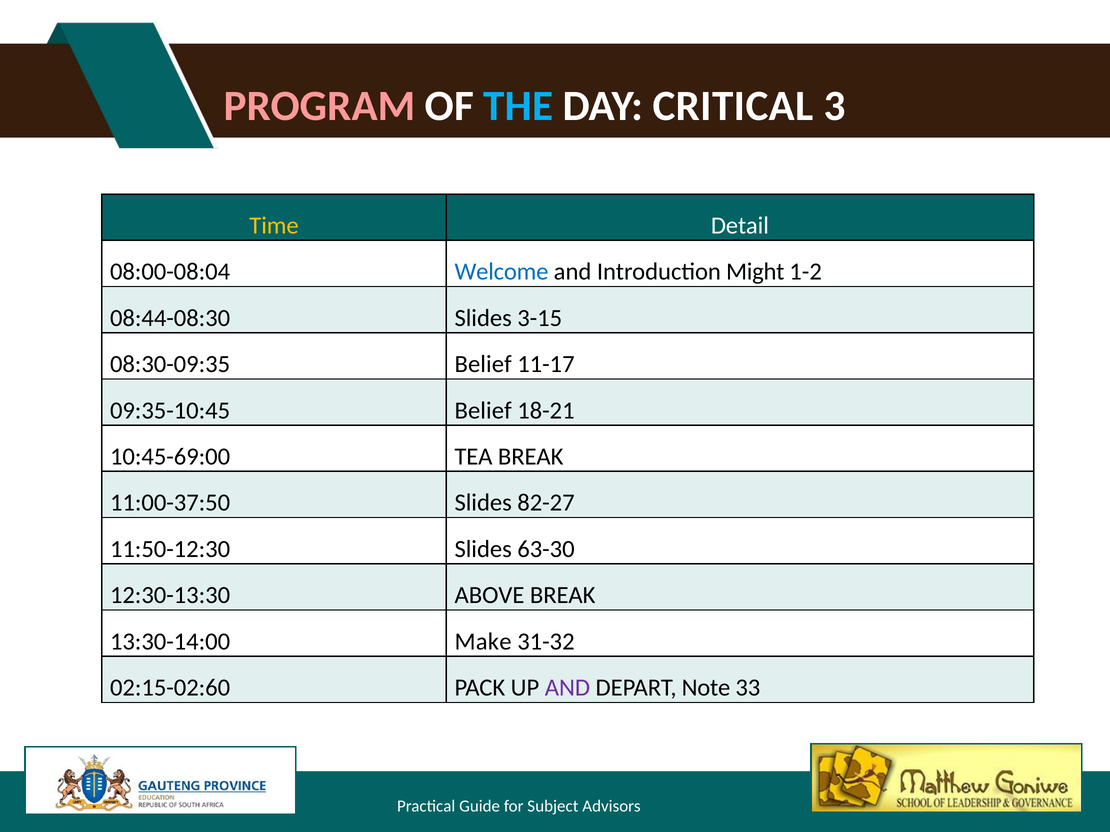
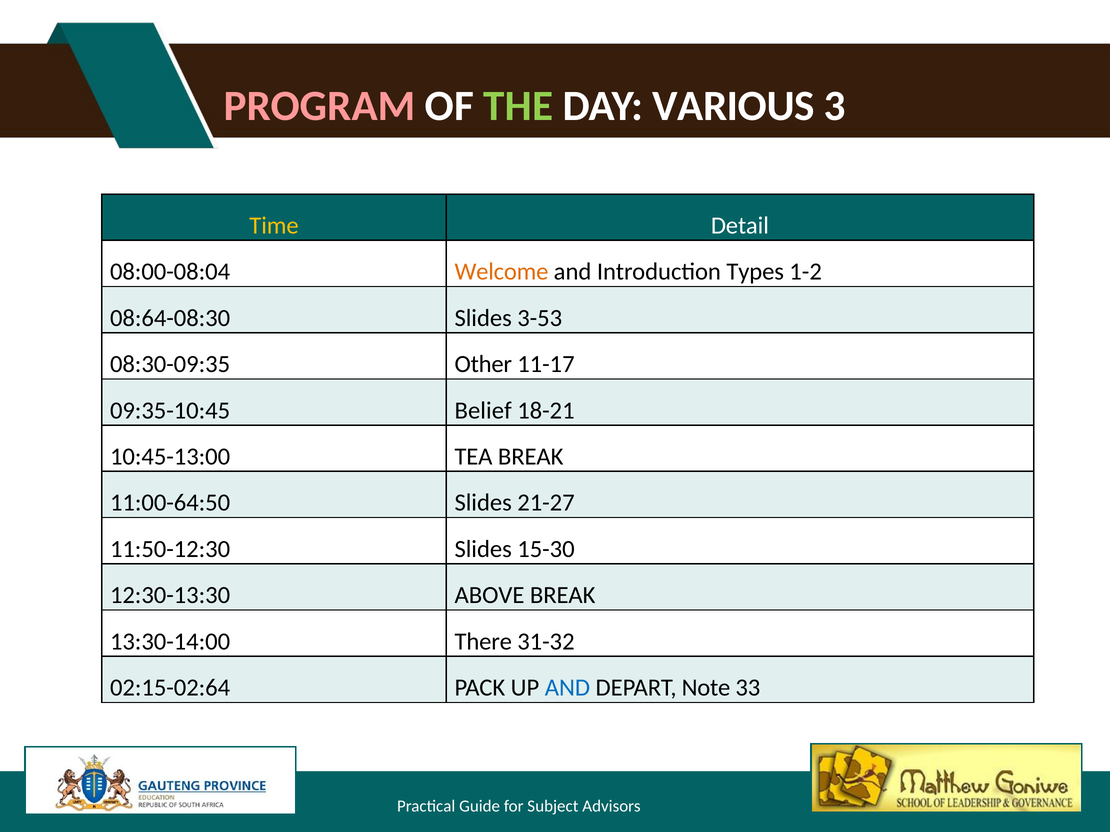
THE colour: light blue -> light green (518, 106)
CRITICAL: CRITICAL -> VARIOUS (733, 106)
Welcome colour: blue -> orange (501, 272)
Might: Might -> Types (755, 272)
08:44-08:30: 08:44-08:30 -> 08:64-08:30 (170, 318)
3-15: 3-15 -> 3-53 (540, 318)
08:30-09:35 Belief: Belief -> Other (483, 364)
10:45-69:00: 10:45-69:00 -> 10:45-13:00 (170, 457)
11:00-37:50: 11:00-37:50 -> 11:00-64:50 (170, 503)
82-27: 82-27 -> 21-27 (546, 503)
63-30: 63-30 -> 15-30 (546, 549)
Make: Make -> There (483, 642)
02:15-02:60: 02:15-02:60 -> 02:15-02:64 (170, 688)
AND colour: purple -> blue (567, 688)
